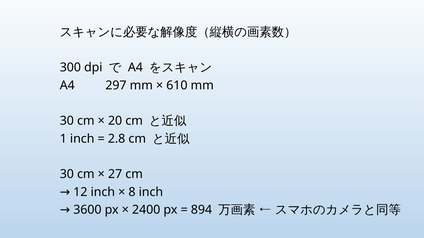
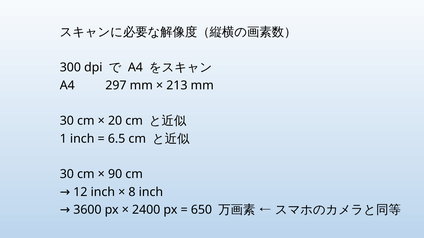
610: 610 -> 213 (177, 86)
2.8: 2.8 -> 6.5 (117, 139)
27: 27 -> 90 (115, 175)
894: 894 -> 650 (201, 210)
